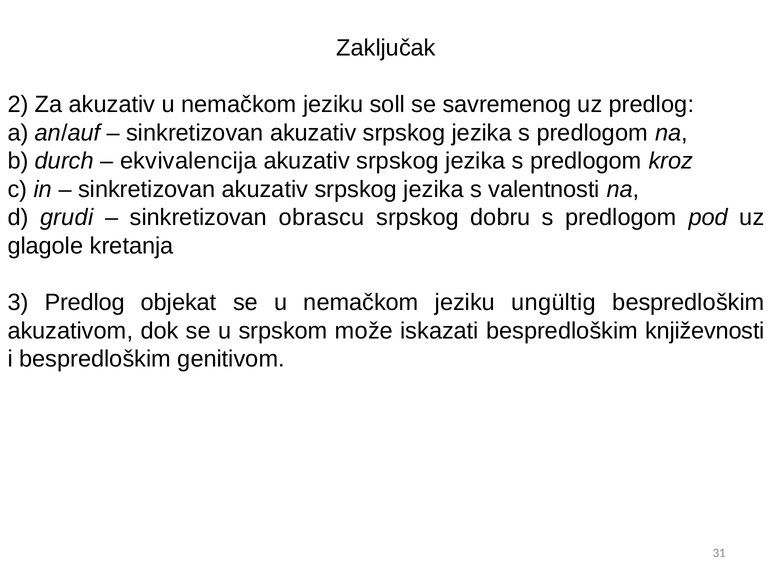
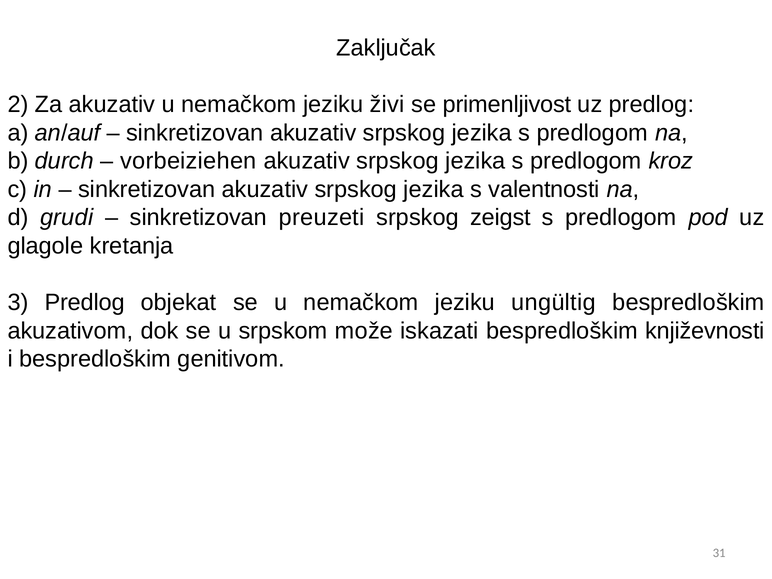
soll: soll -> živi (387, 104)
savremenog: savremenog -> primenljivost (507, 104)
ekvivalencija: ekvivalencija -> vorbeiziehen (188, 161)
obrascu: obrascu -> preuzeti (322, 218)
dobru: dobru -> zeigst (501, 218)
